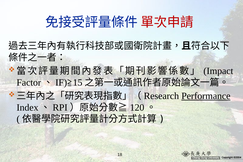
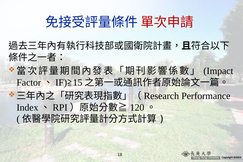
Performance underline: present -> none (206, 96)
